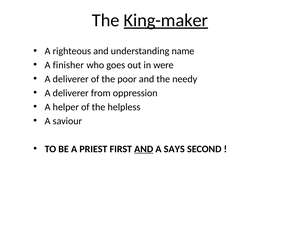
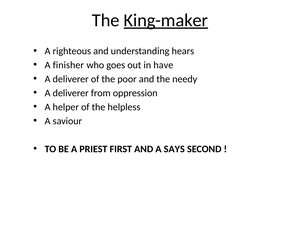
name: name -> hears (183, 51)
were: were -> have (163, 65)
AND underline: present -> none (144, 149)
